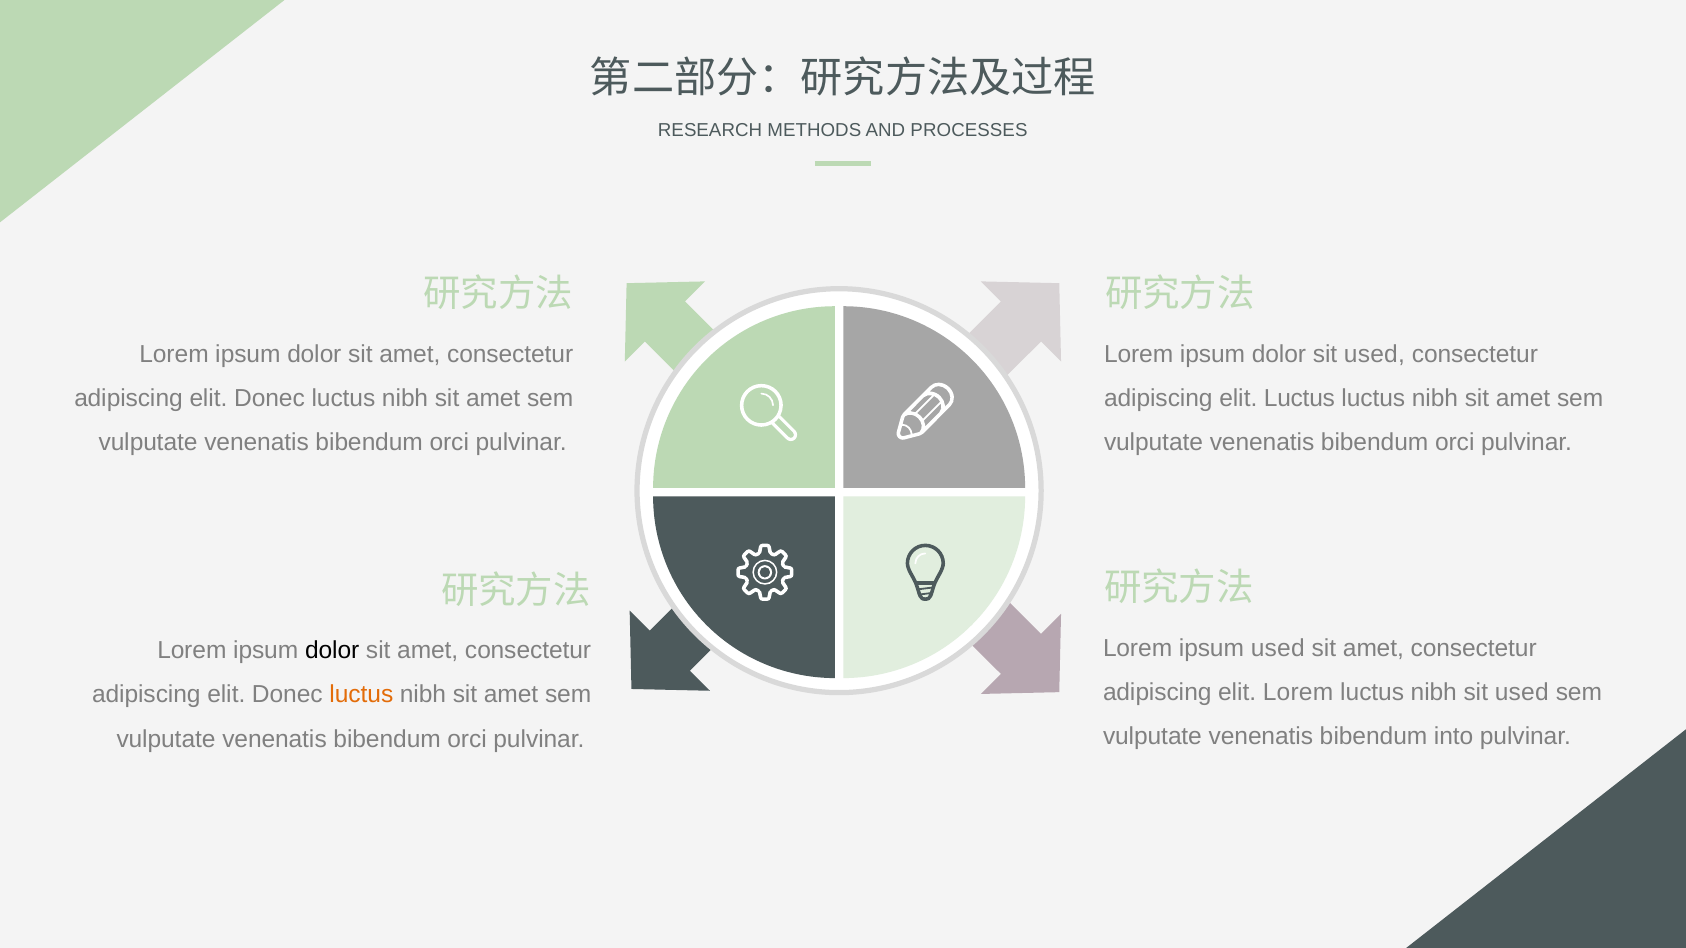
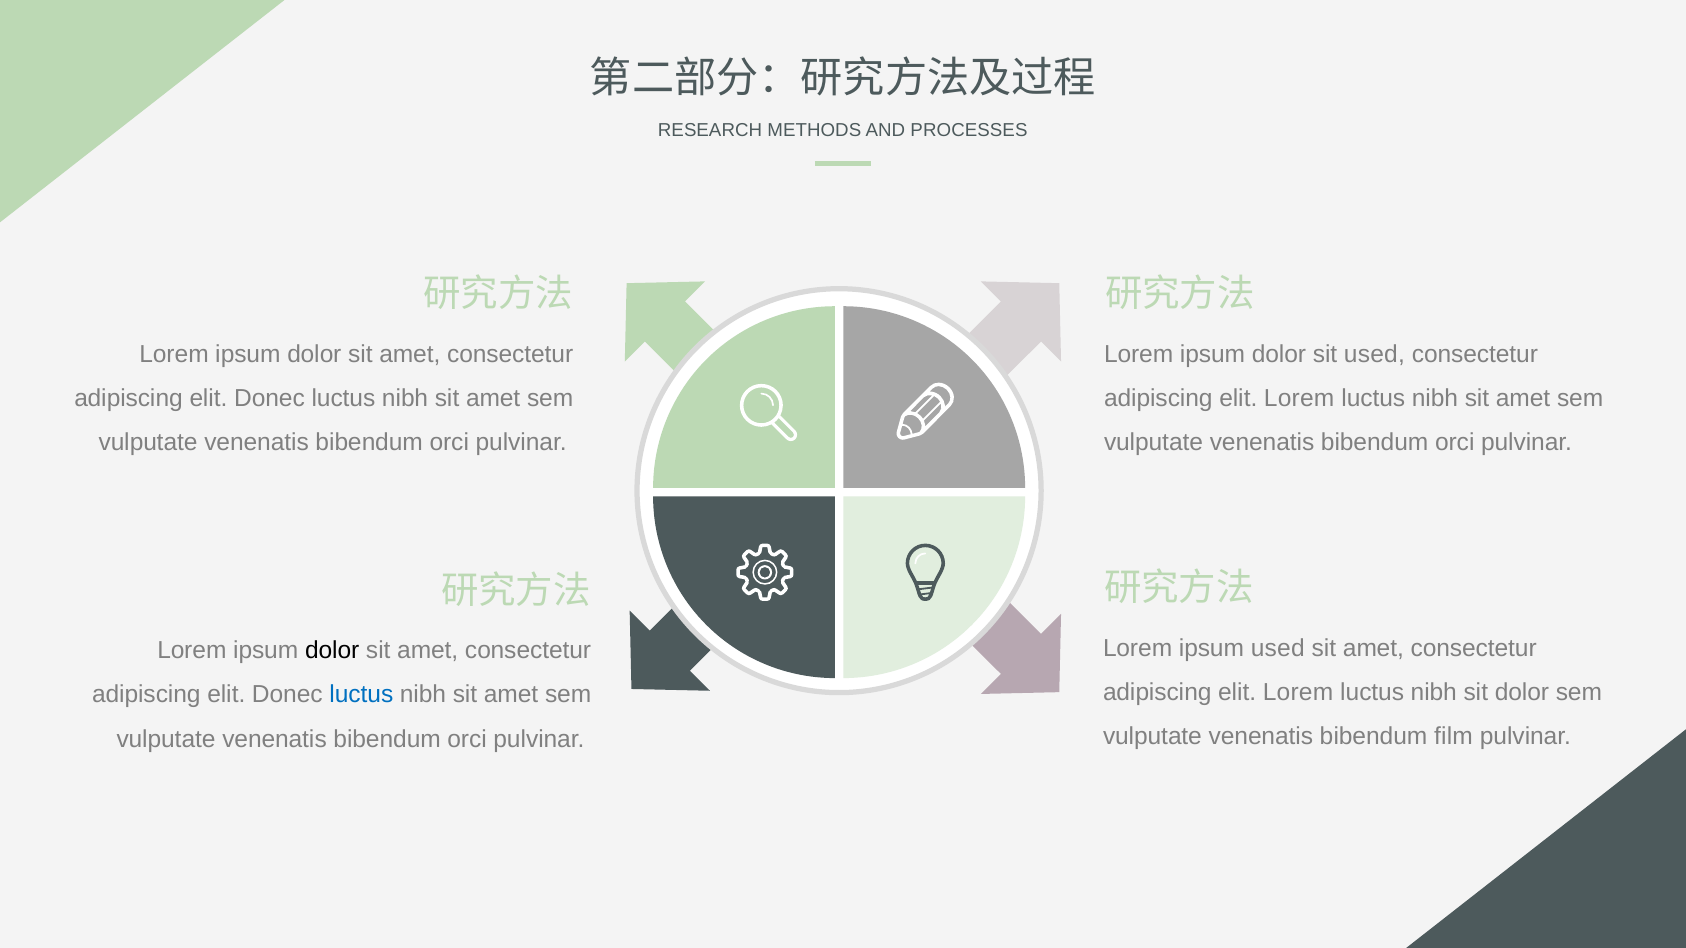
Luctus: Luctus -> Lorem (1299, 399)
nibh sit used: used -> dolor (1522, 693)
luctus colour: orange -> blue (361, 695)
into: into -> film (1453, 737)
